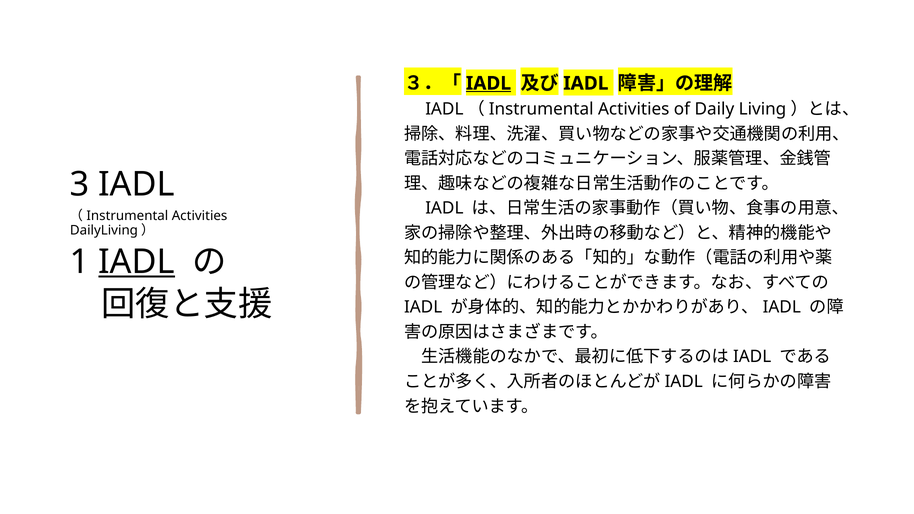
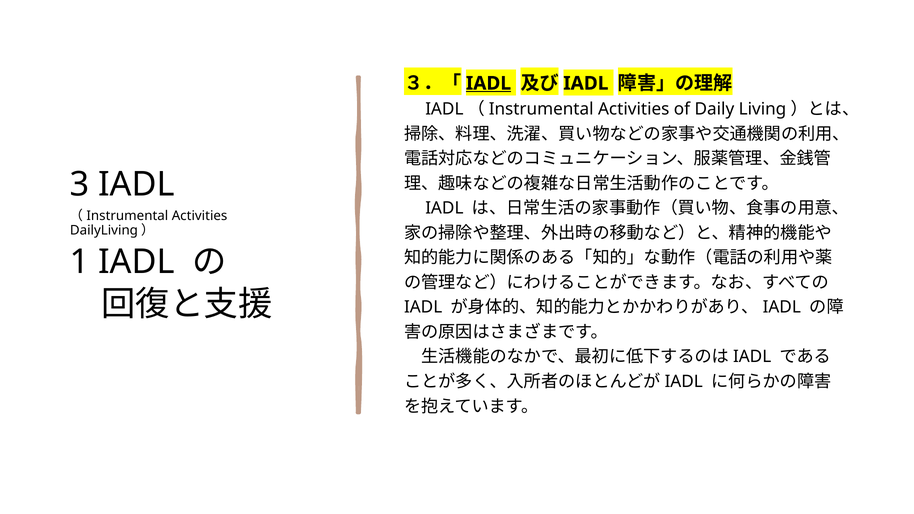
IADL underline: present -> none (137, 262)
